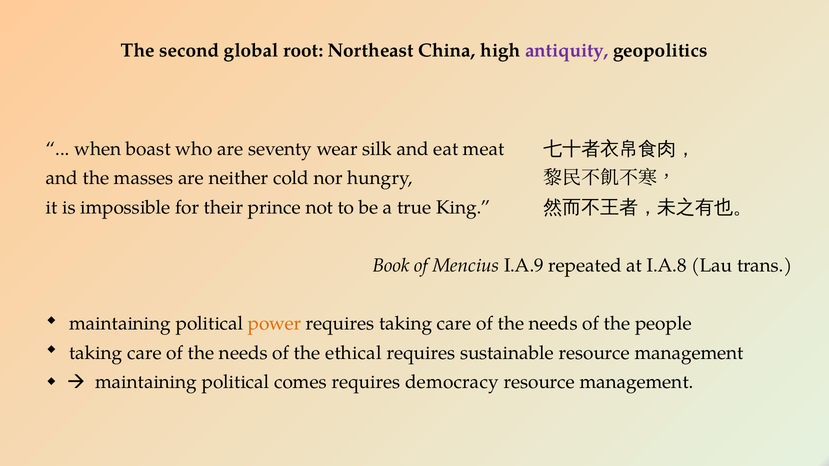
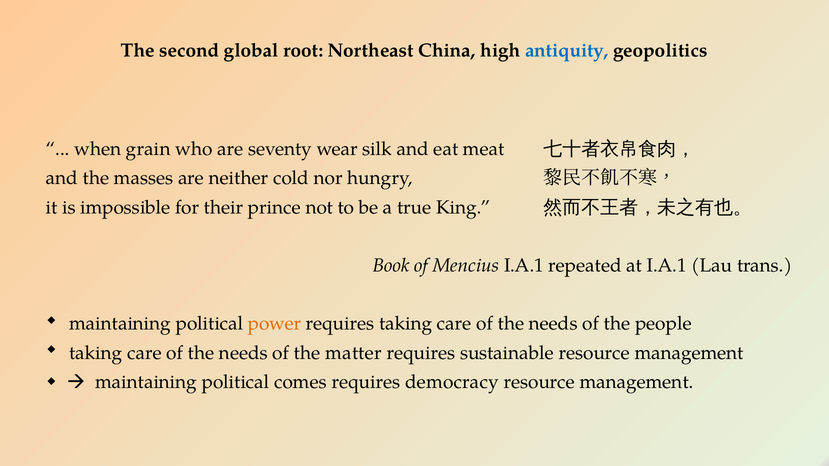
antiquity colour: purple -> blue (567, 51)
boast: boast -> grain (148, 149)
Mencius I.A.9: I.A.9 -> I.A.1 (524, 266)
at I.A.8: I.A.8 -> I.A.1 (667, 266)
ethical: ethical -> matter (353, 353)
